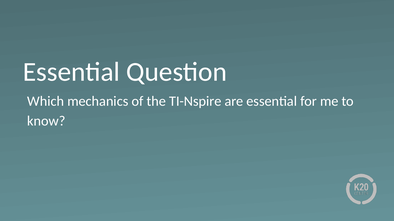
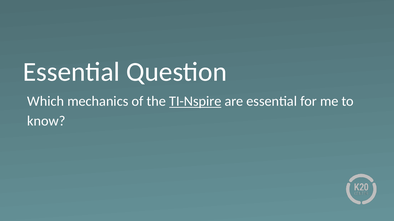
TI-Nspire underline: none -> present (195, 101)
